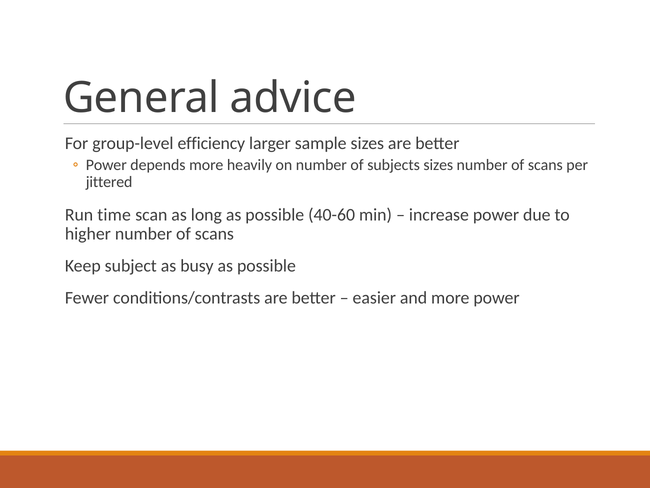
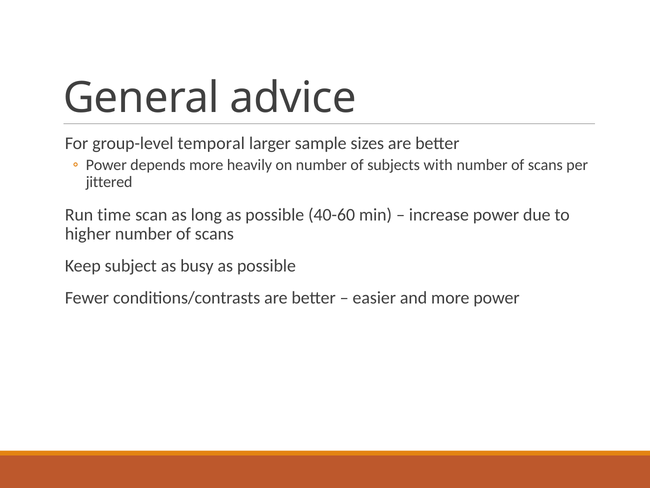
efficiency: efficiency -> temporal (211, 143)
subjects sizes: sizes -> with (438, 165)
